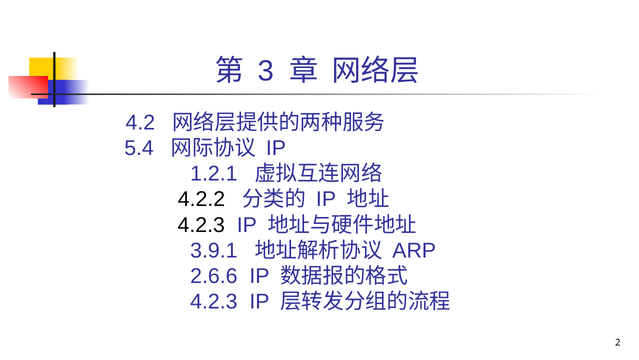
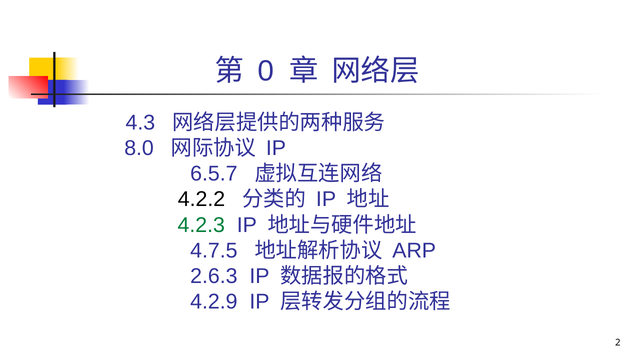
3: 3 -> 0 (266, 71)
4.2: 4.2 -> 4.3 (140, 122)
5.4: 5.4 -> 8.0 (139, 148)
1.2.1: 1.2.1 -> 6.5.7 (214, 174)
4.2.3 colour: black -> green (201, 225)
3.9.1: 3.9.1 -> 4.7.5 (214, 250)
2.6.6: 2.6.6 -> 2.6.3 (214, 276)
4.2.3: 4.2.3 -> 4.2.9 (214, 301)
